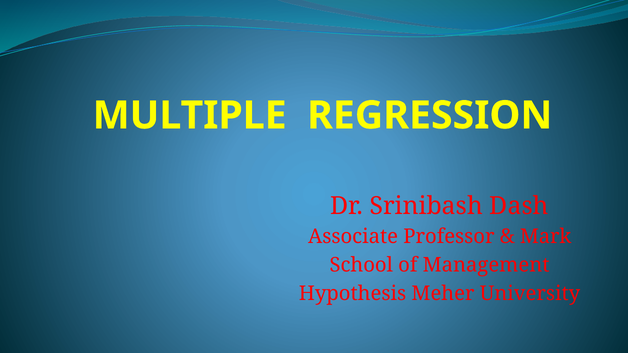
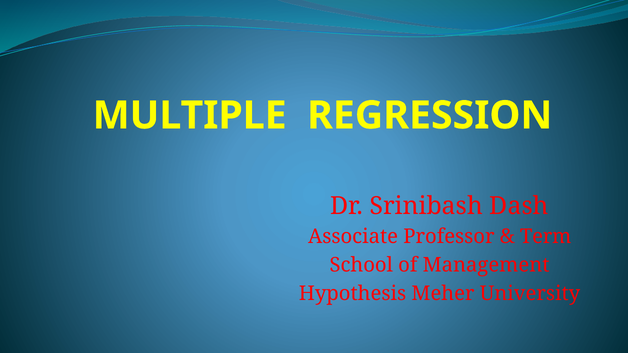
Mark: Mark -> Term (546, 237)
